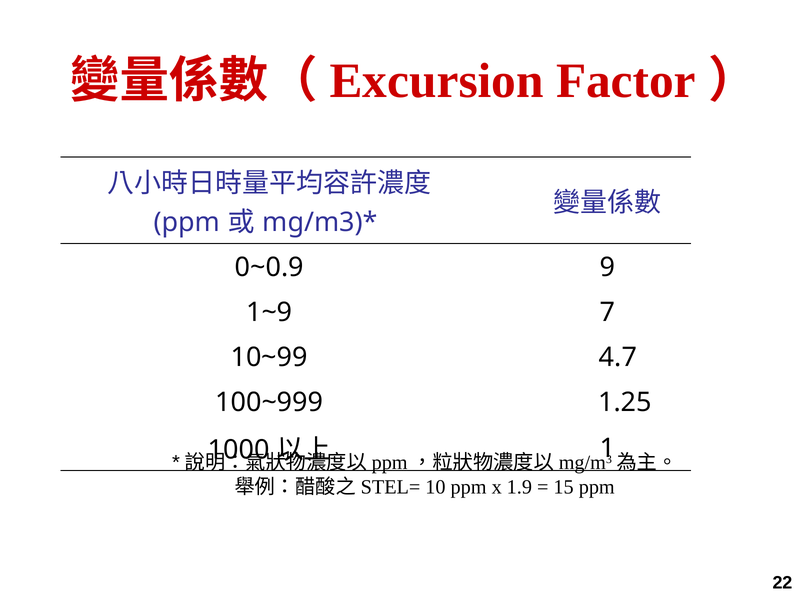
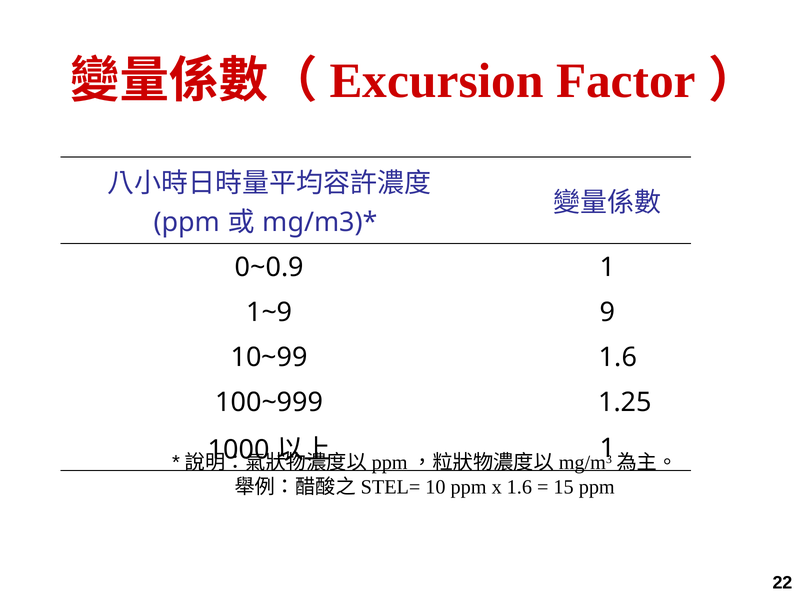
0~0.9 9: 9 -> 1 (607, 267)
7: 7 -> 9 (607, 312)
10~99 4.7: 4.7 -> 1.6 (618, 357)
x 1.9: 1.9 -> 1.6 (519, 487)
